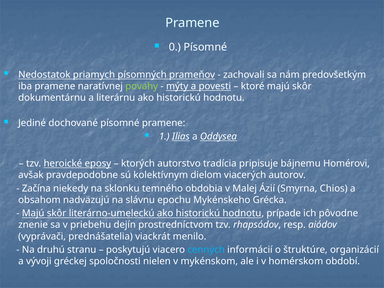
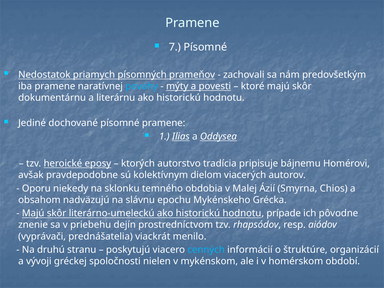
0: 0 -> 7 (175, 47)
povahy colour: light green -> light blue (142, 86)
Začína: Začína -> Oporu (36, 188)
